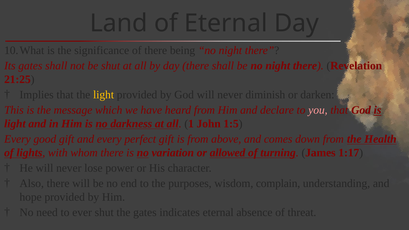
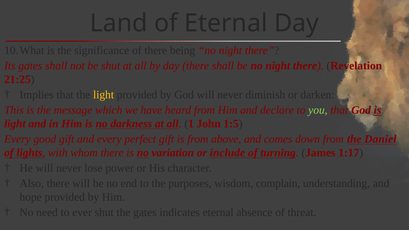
you colour: pink -> light green (318, 110)
Health: Health -> Daniel (380, 139)
allowed: allowed -> include (227, 153)
